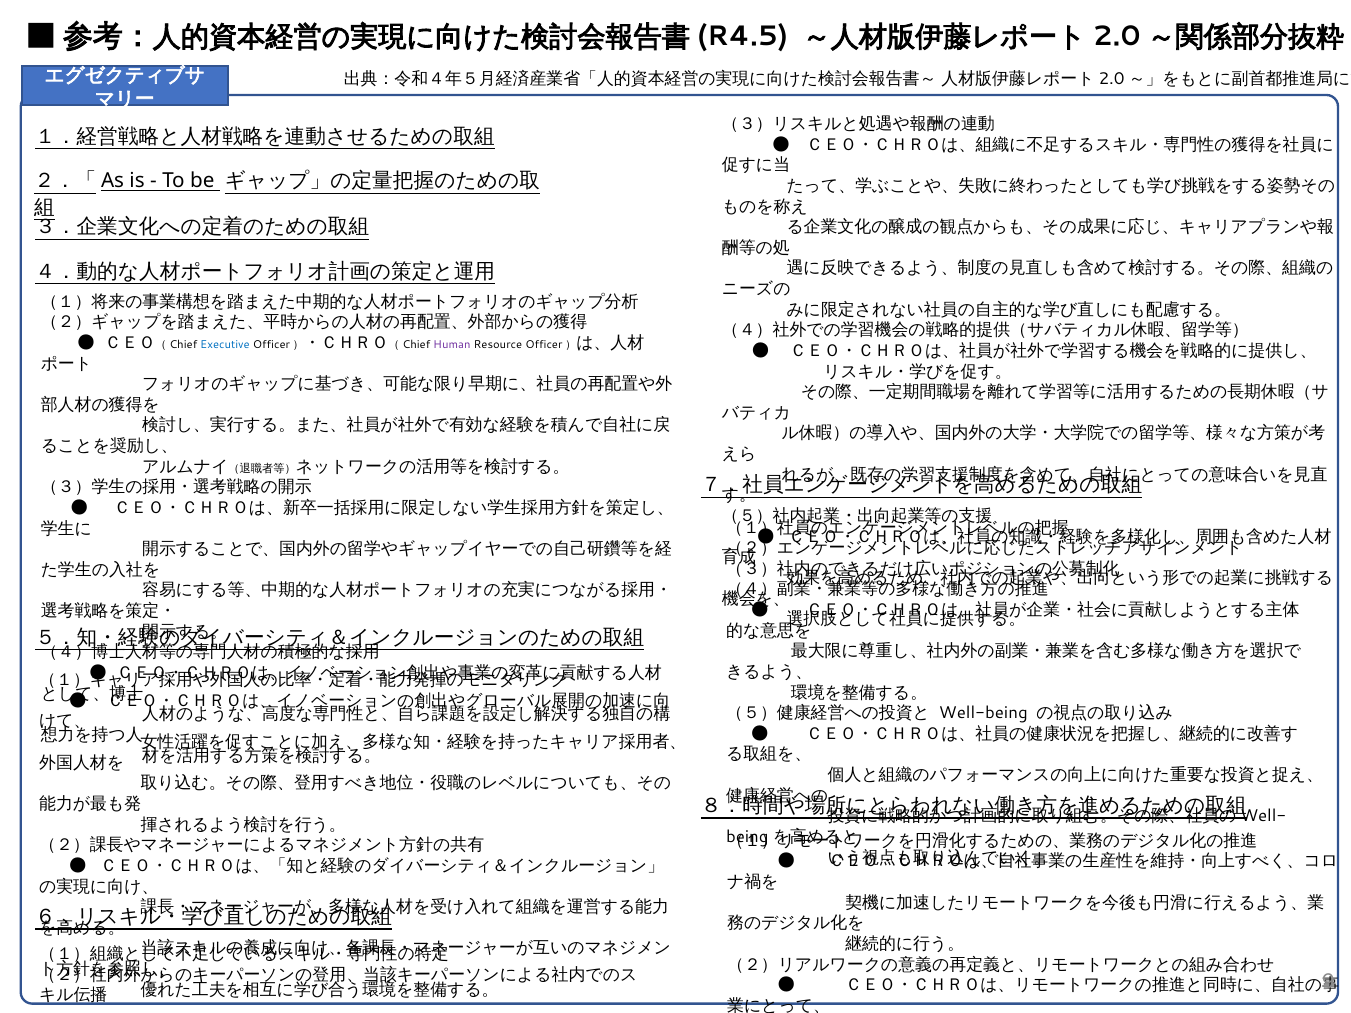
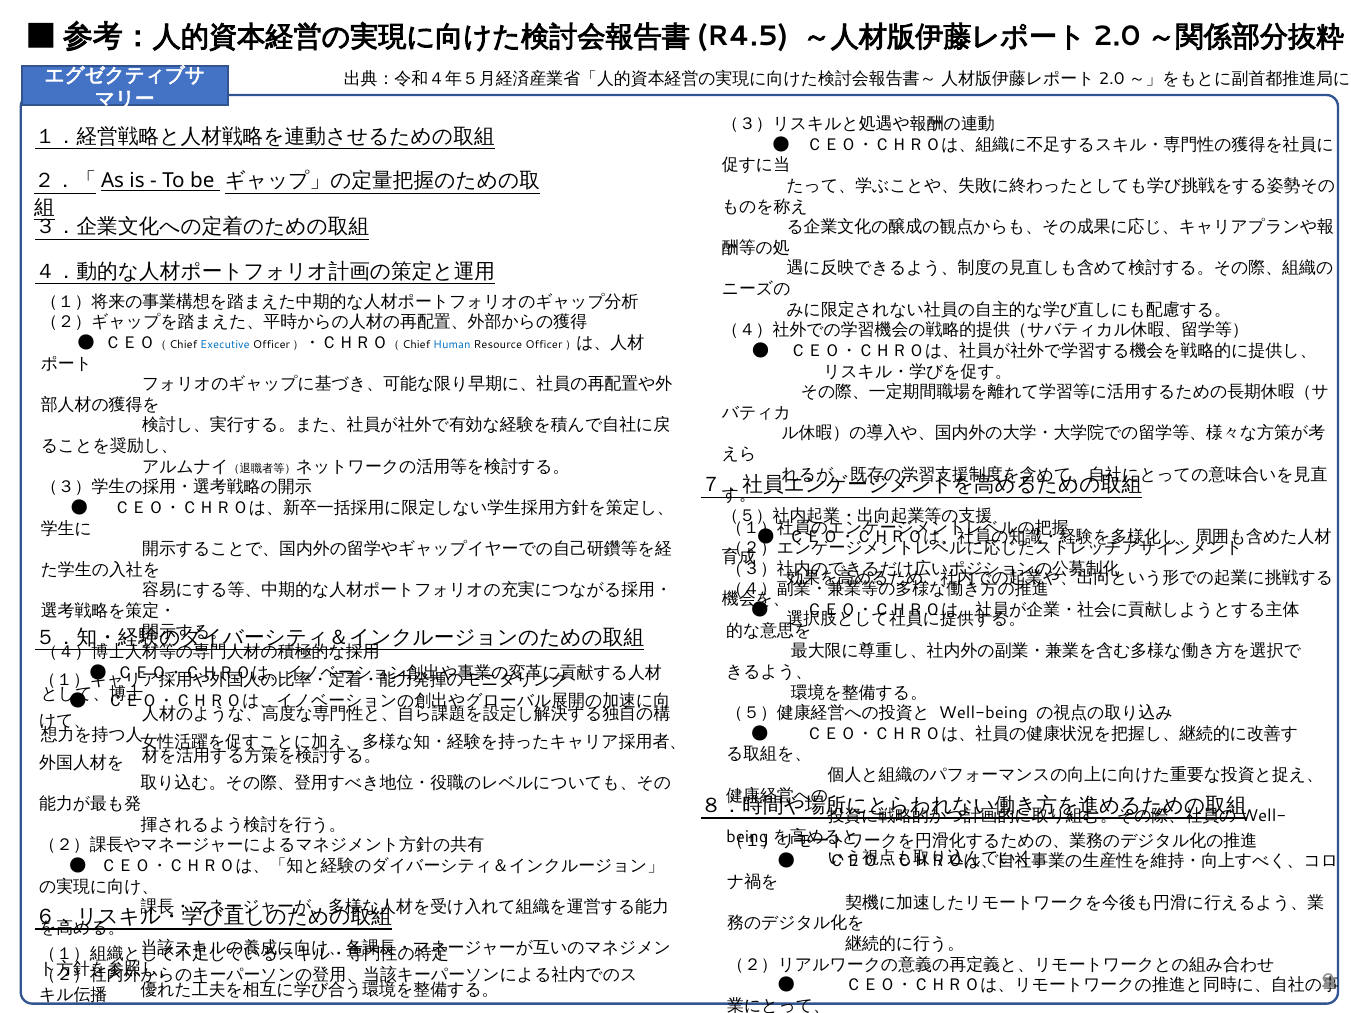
Human colour: purple -> blue (452, 345)
